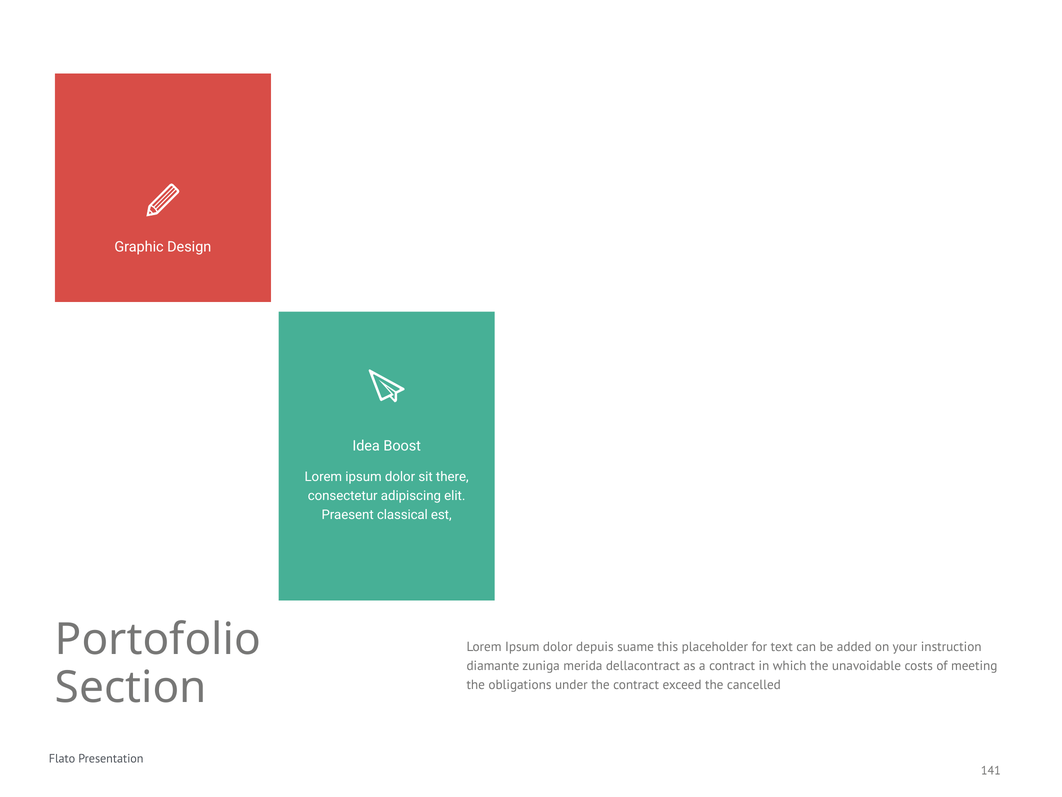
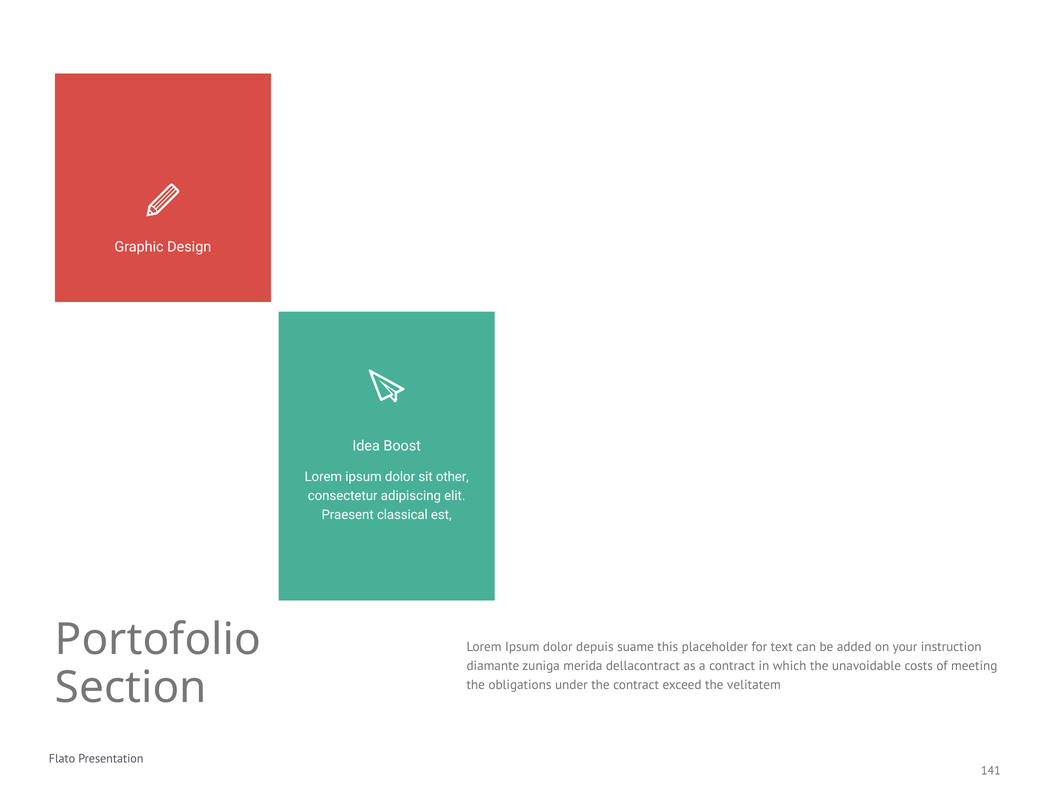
there: there -> other (452, 477)
cancelled: cancelled -> velitatem (754, 684)
